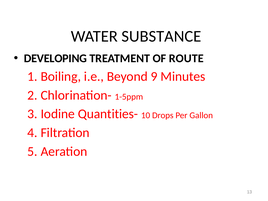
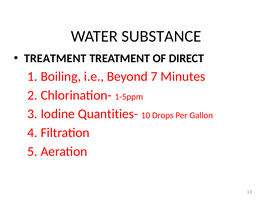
DEVELOPING: DEVELOPING -> TREATMENT (55, 58)
ROUTE: ROUTE -> DIRECT (186, 58)
9: 9 -> 7 (154, 76)
